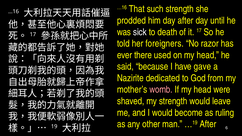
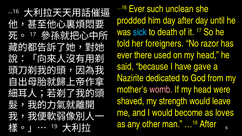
…16 That: That -> Ever (137, 9)
such strength: strength -> unclean (180, 9)
sick colour: white -> light blue (140, 32)
ruling: ruling -> loves (225, 113)
